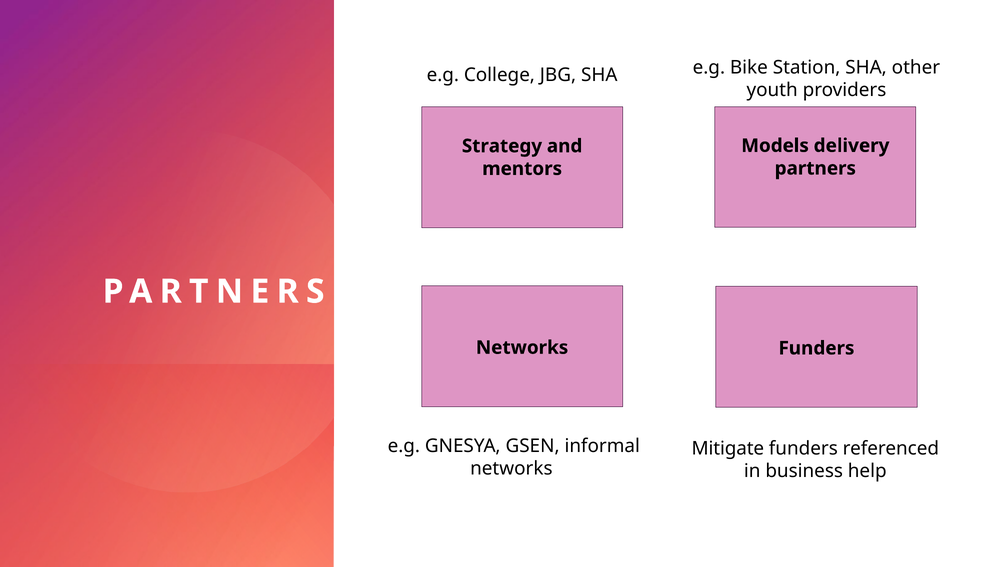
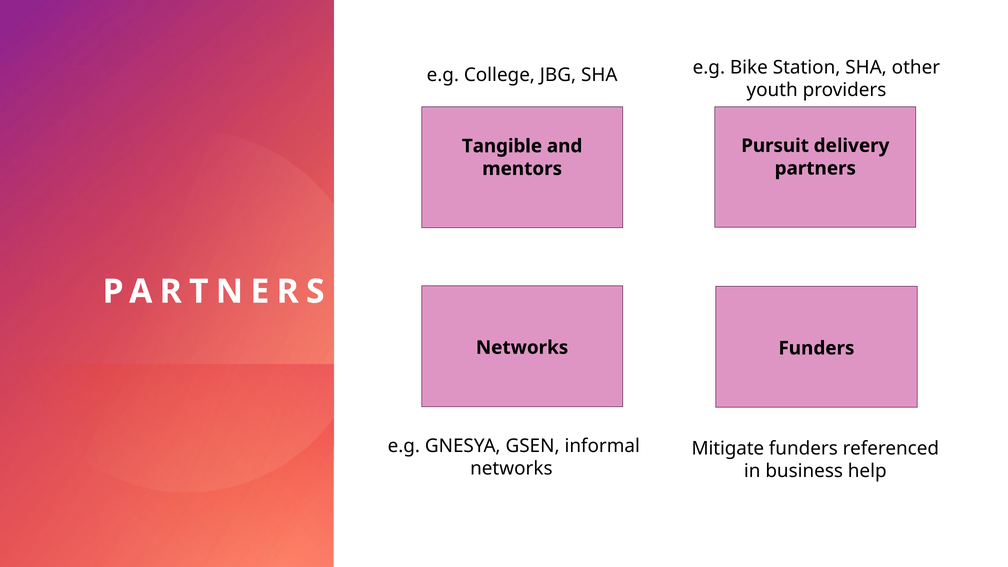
Models: Models -> Pursuit (775, 146)
Strategy: Strategy -> Tangible (502, 146)
